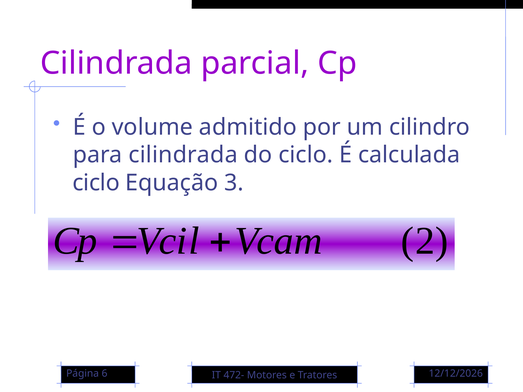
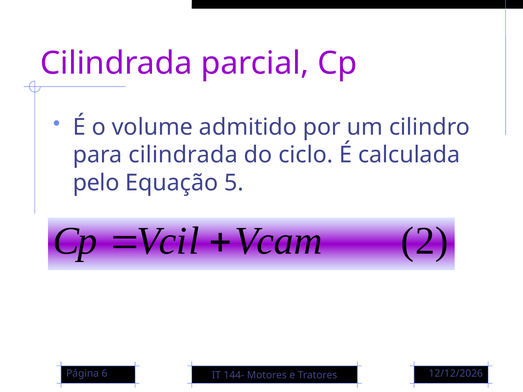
ciclo: ciclo -> pelo (96, 183)
3: 3 -> 5 (234, 183)
472-: 472- -> 144- (234, 376)
